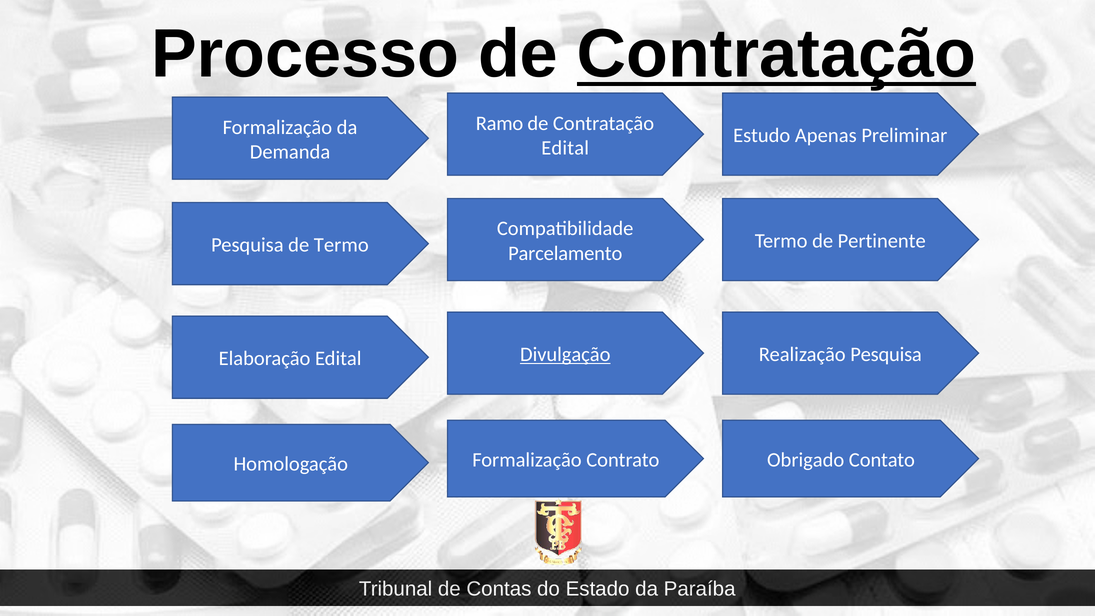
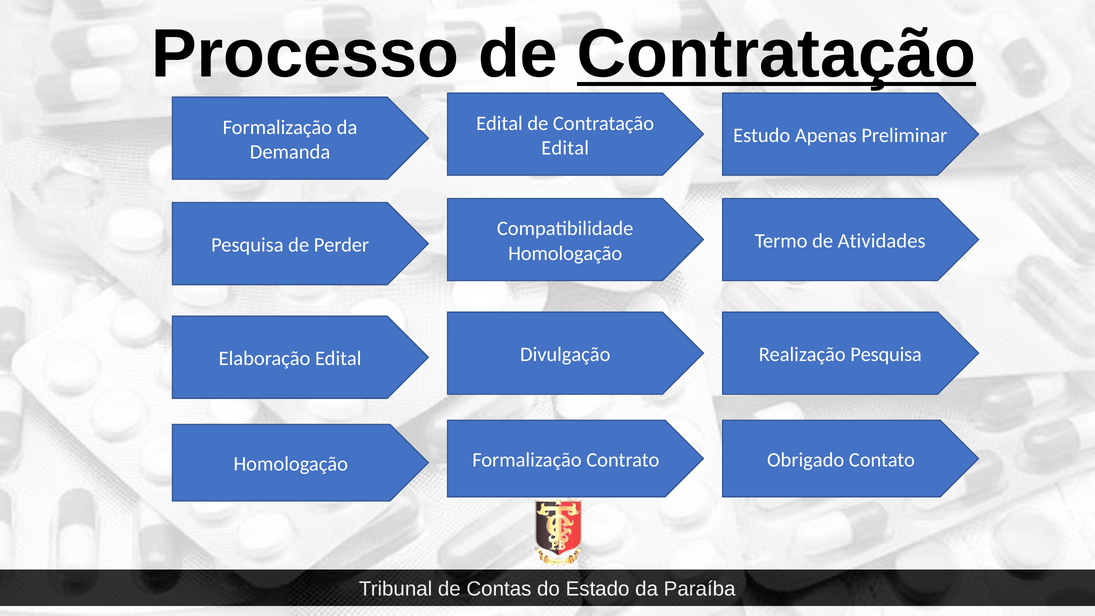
Ramo: Ramo -> Edital (499, 123)
Pertinente: Pertinente -> Atividades (882, 241)
de Termo: Termo -> Perder (341, 245)
Parcelamento: Parcelamento -> Homologação (565, 253)
Divulgação underline: present -> none (565, 355)
